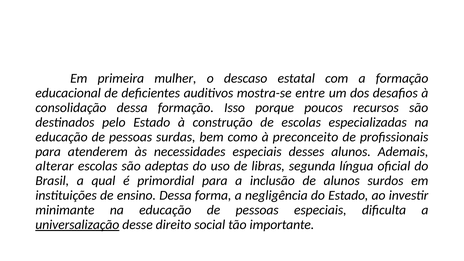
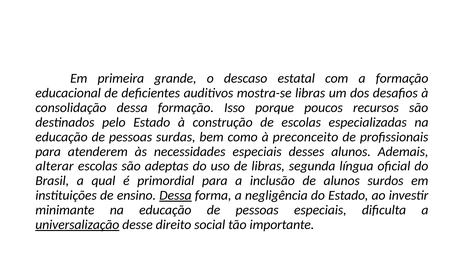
mulher: mulher -> grande (175, 78)
mostra-se entre: entre -> libras (310, 93)
Dessa underline: none -> present (175, 195)
